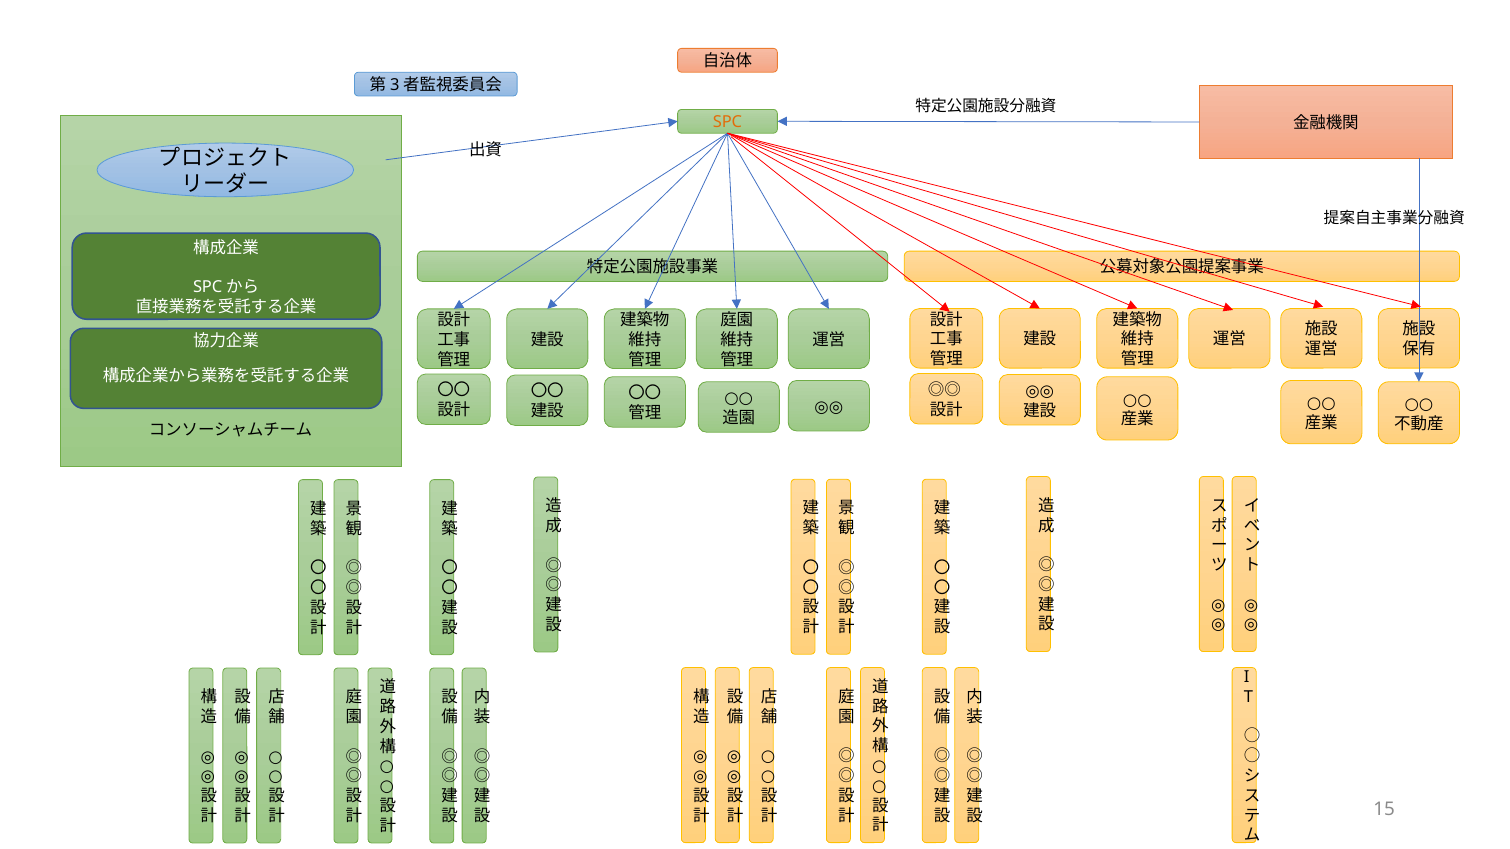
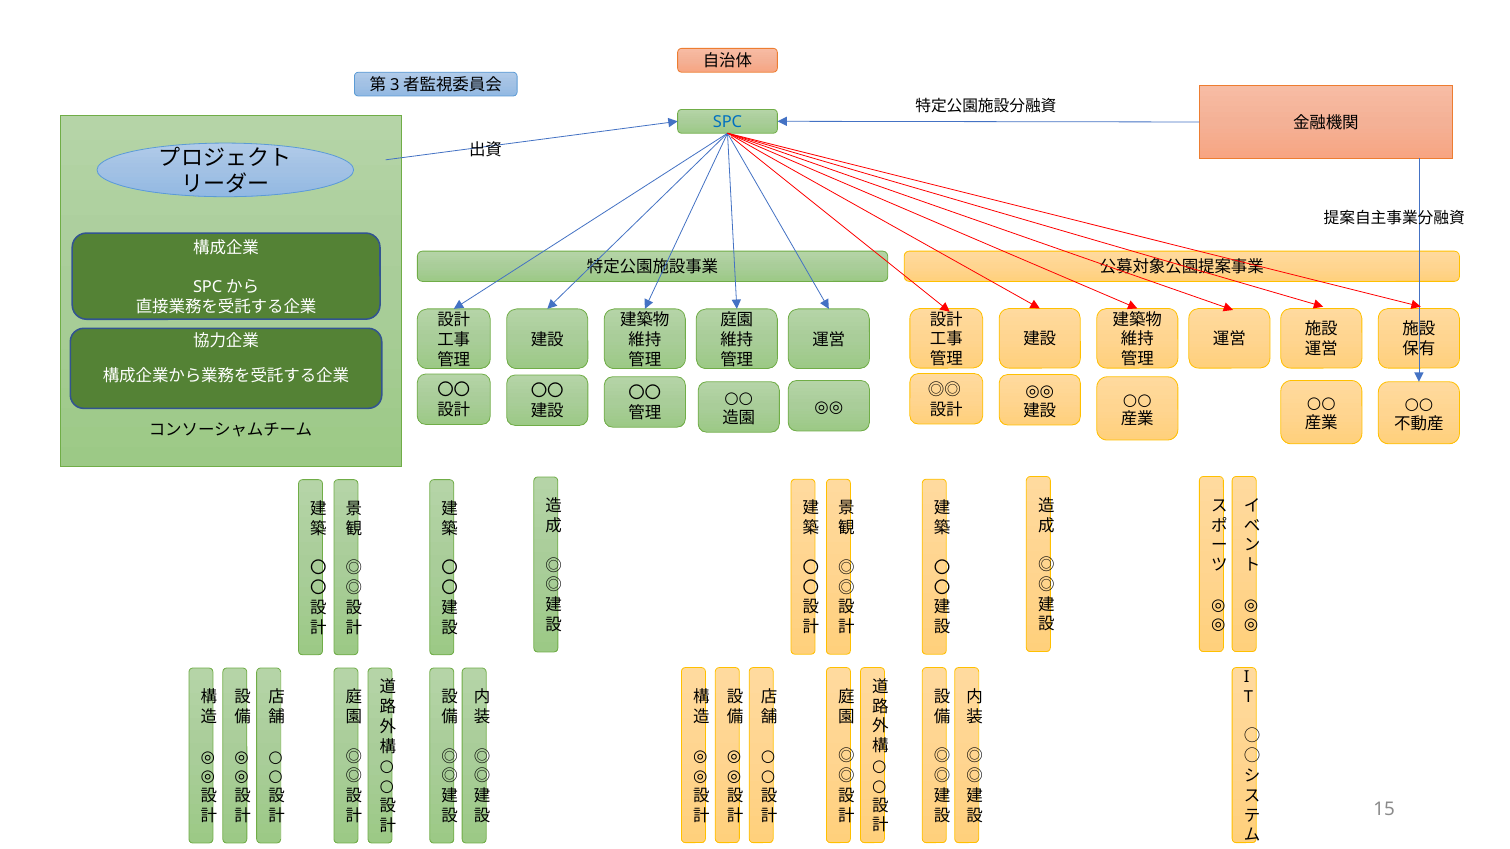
SPC colour: orange -> blue (728, 123)
